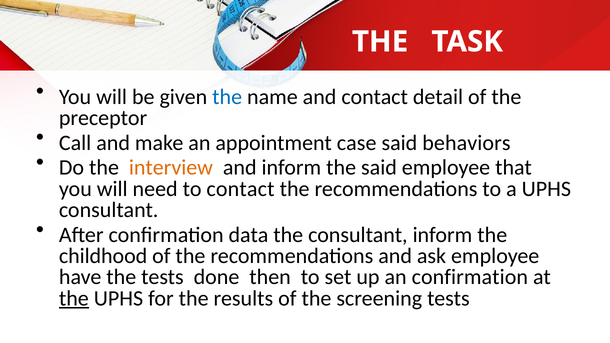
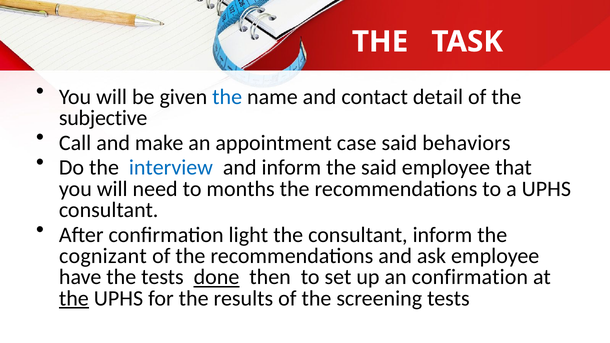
preceptor: preceptor -> subjective (103, 118)
interview colour: orange -> blue (171, 168)
to contact: contact -> months (241, 189)
data: data -> light (248, 235)
childhood: childhood -> cognizant (103, 256)
done underline: none -> present (217, 277)
